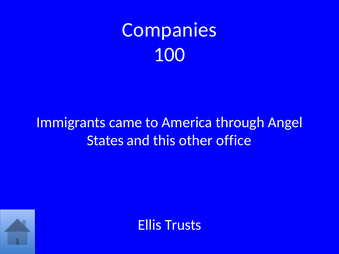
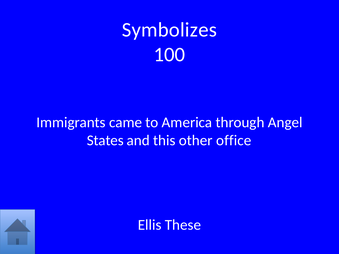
Companies: Companies -> Symbolizes (169, 30)
Trusts: Trusts -> These (183, 225)
